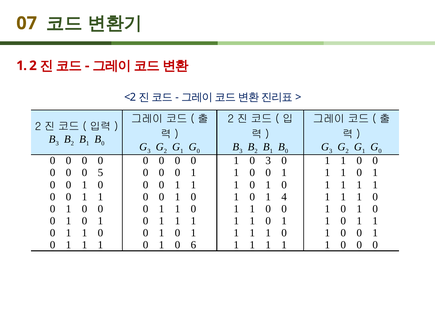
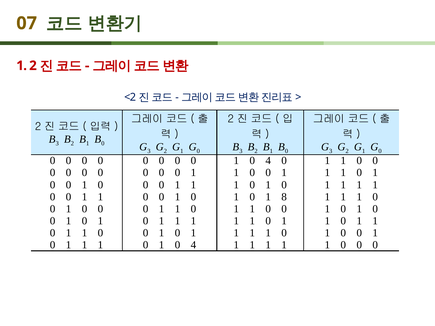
3: 3 -> 4 (268, 161)
5: 5 -> 0 (100, 173)
4: 4 -> 8 (284, 197)
0 1 0 6: 6 -> 4 (193, 245)
